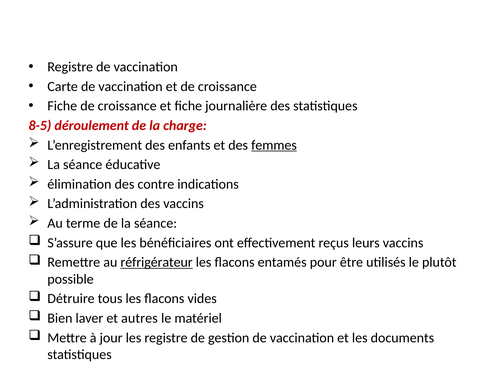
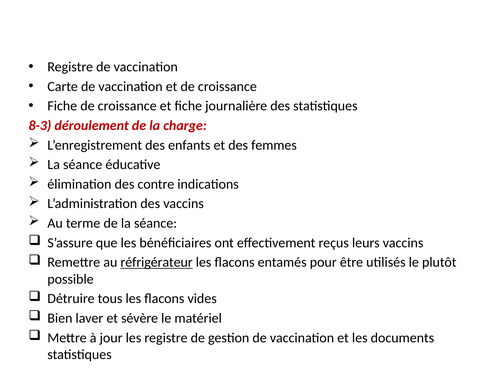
8-5: 8-5 -> 8-3 (40, 125)
femmes underline: present -> none (274, 145)
autres: autres -> sévère (140, 318)
